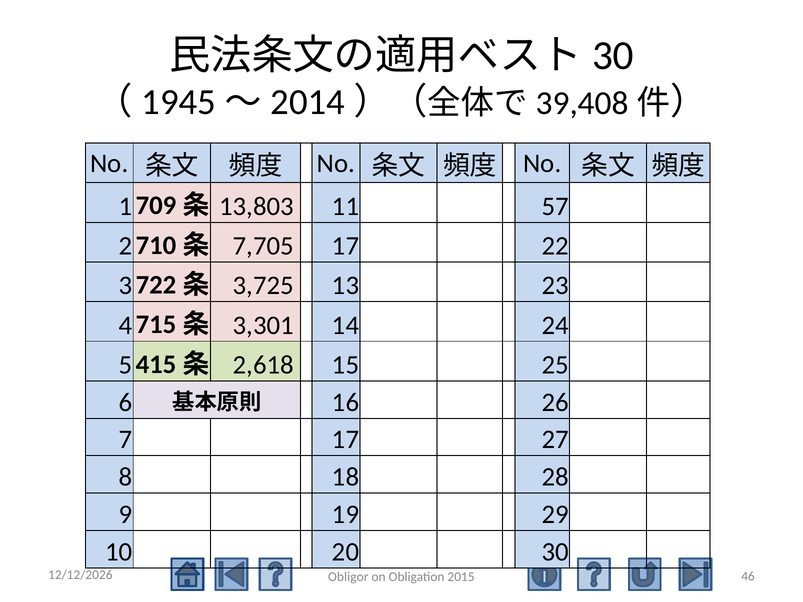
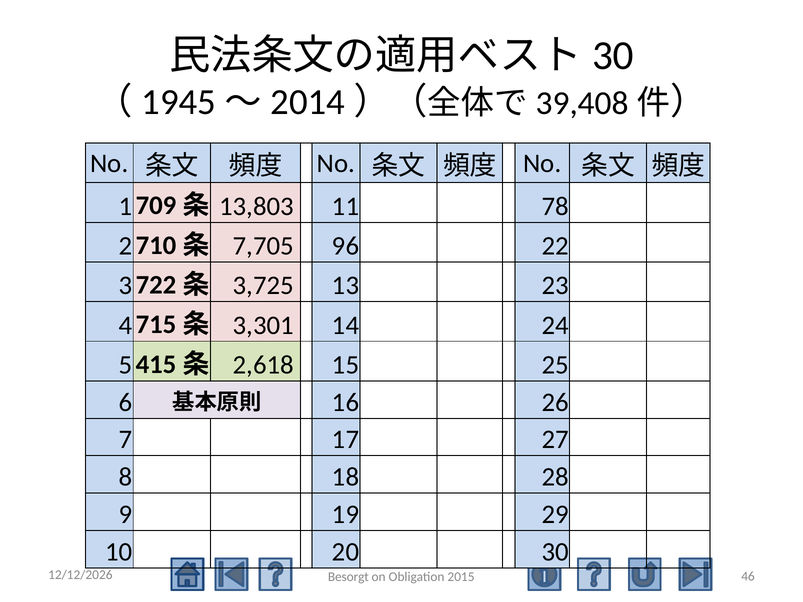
57: 57 -> 78 (555, 206)
7,705 17: 17 -> 96 (346, 246)
Obligor: Obligor -> Besorgt (348, 577)
